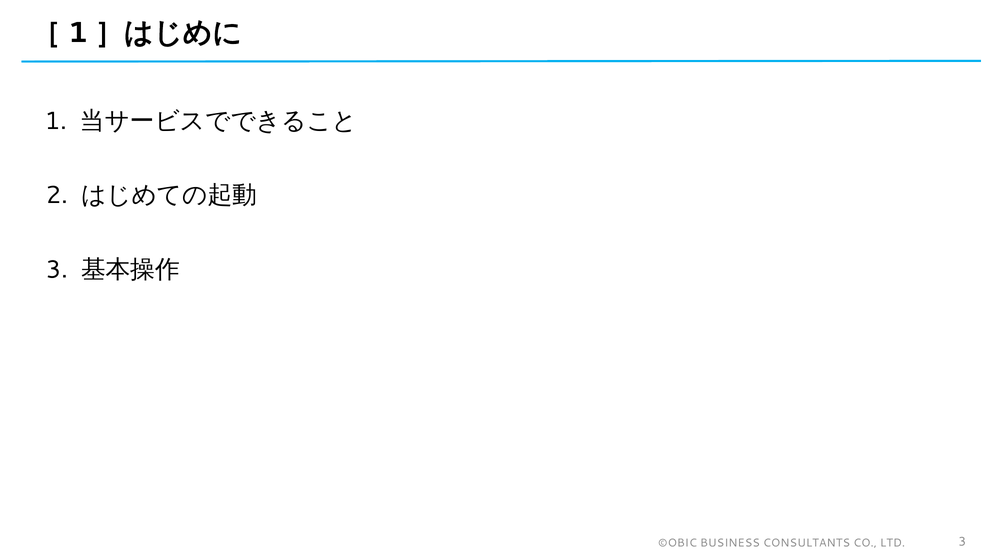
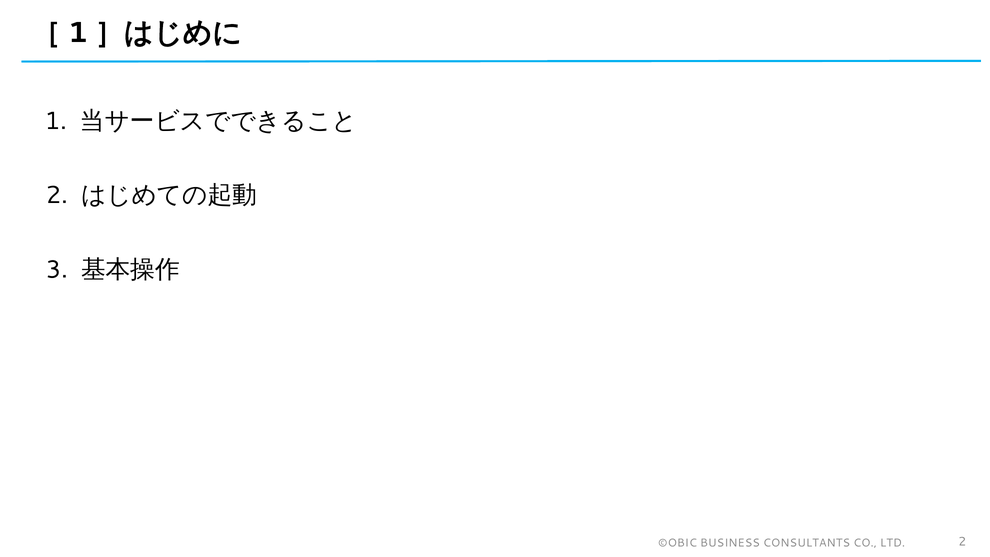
LTD 3: 3 -> 2 (962, 542)
